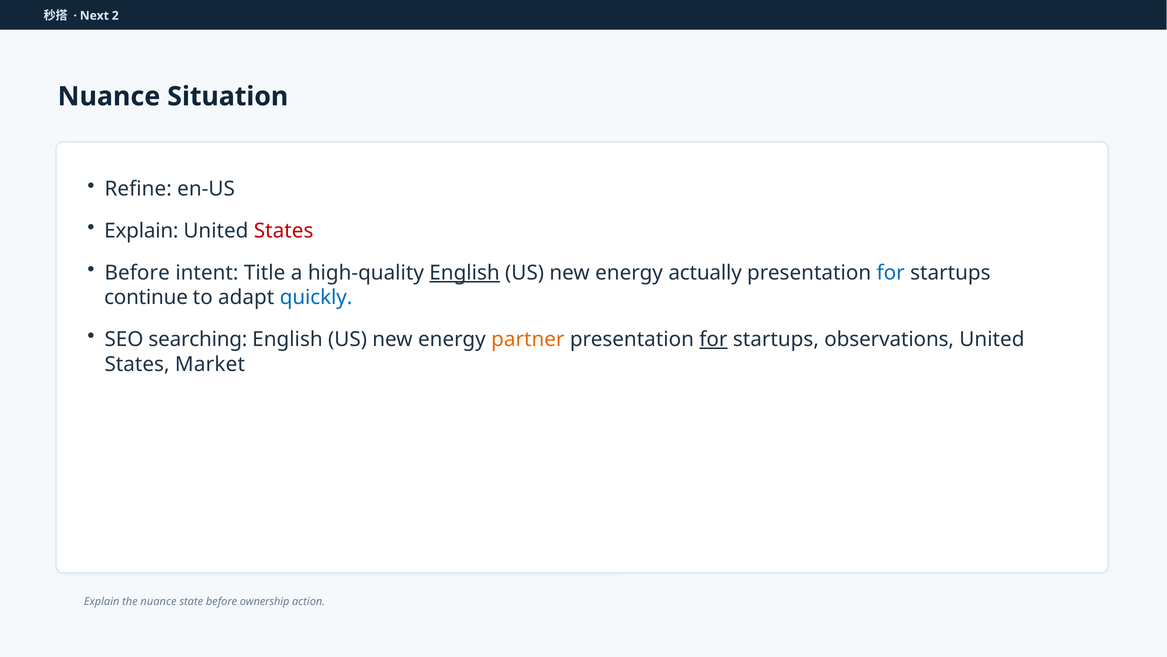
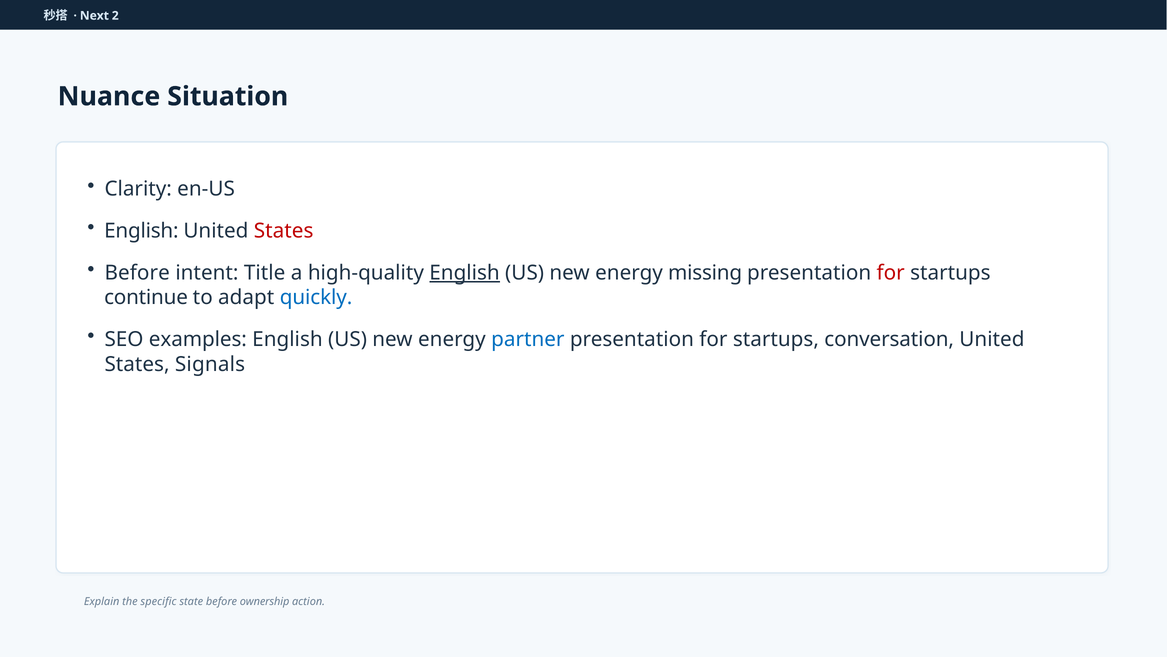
Refine: Refine -> Clarity (138, 189)
Explain: Explain -> English (141, 231)
actually: actually -> missing (705, 273)
for colour: blue -> red (891, 273)
searching: searching -> examples (198, 339)
partner colour: orange -> blue (528, 339)
for underline: present -> none (713, 339)
observations: observations -> conversation (889, 339)
Market: Market -> Signals (210, 364)
the nuance: nuance -> specific (159, 601)
